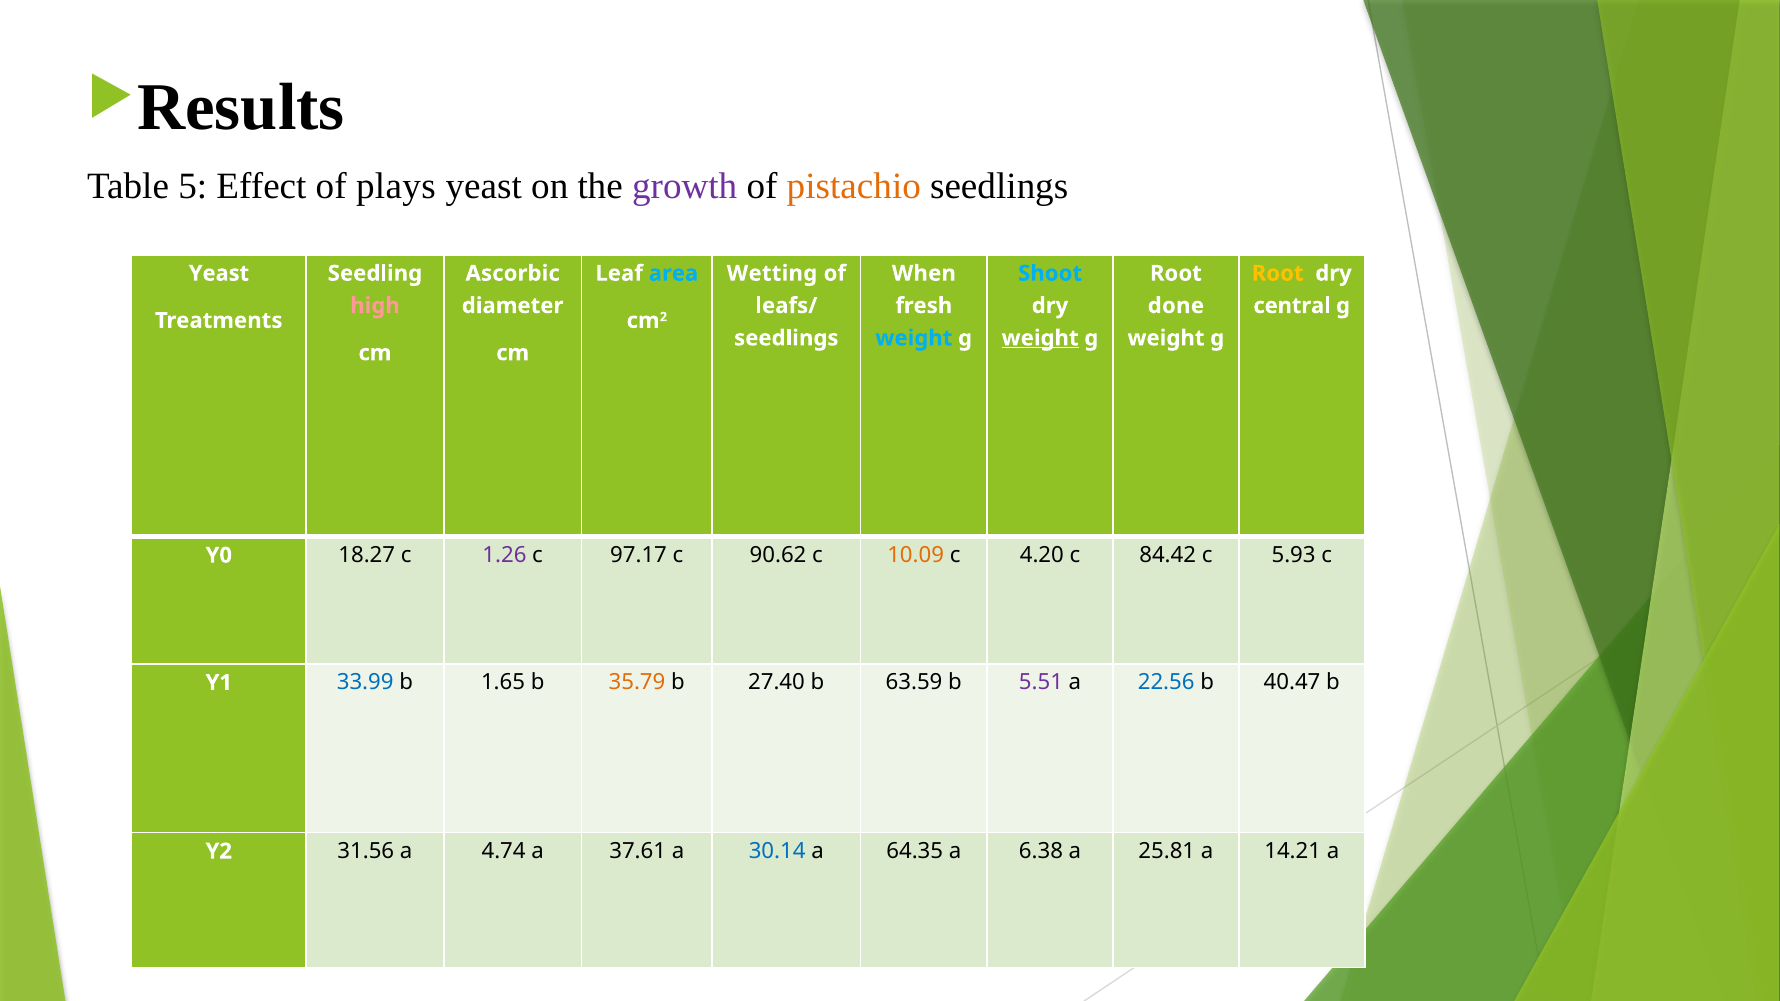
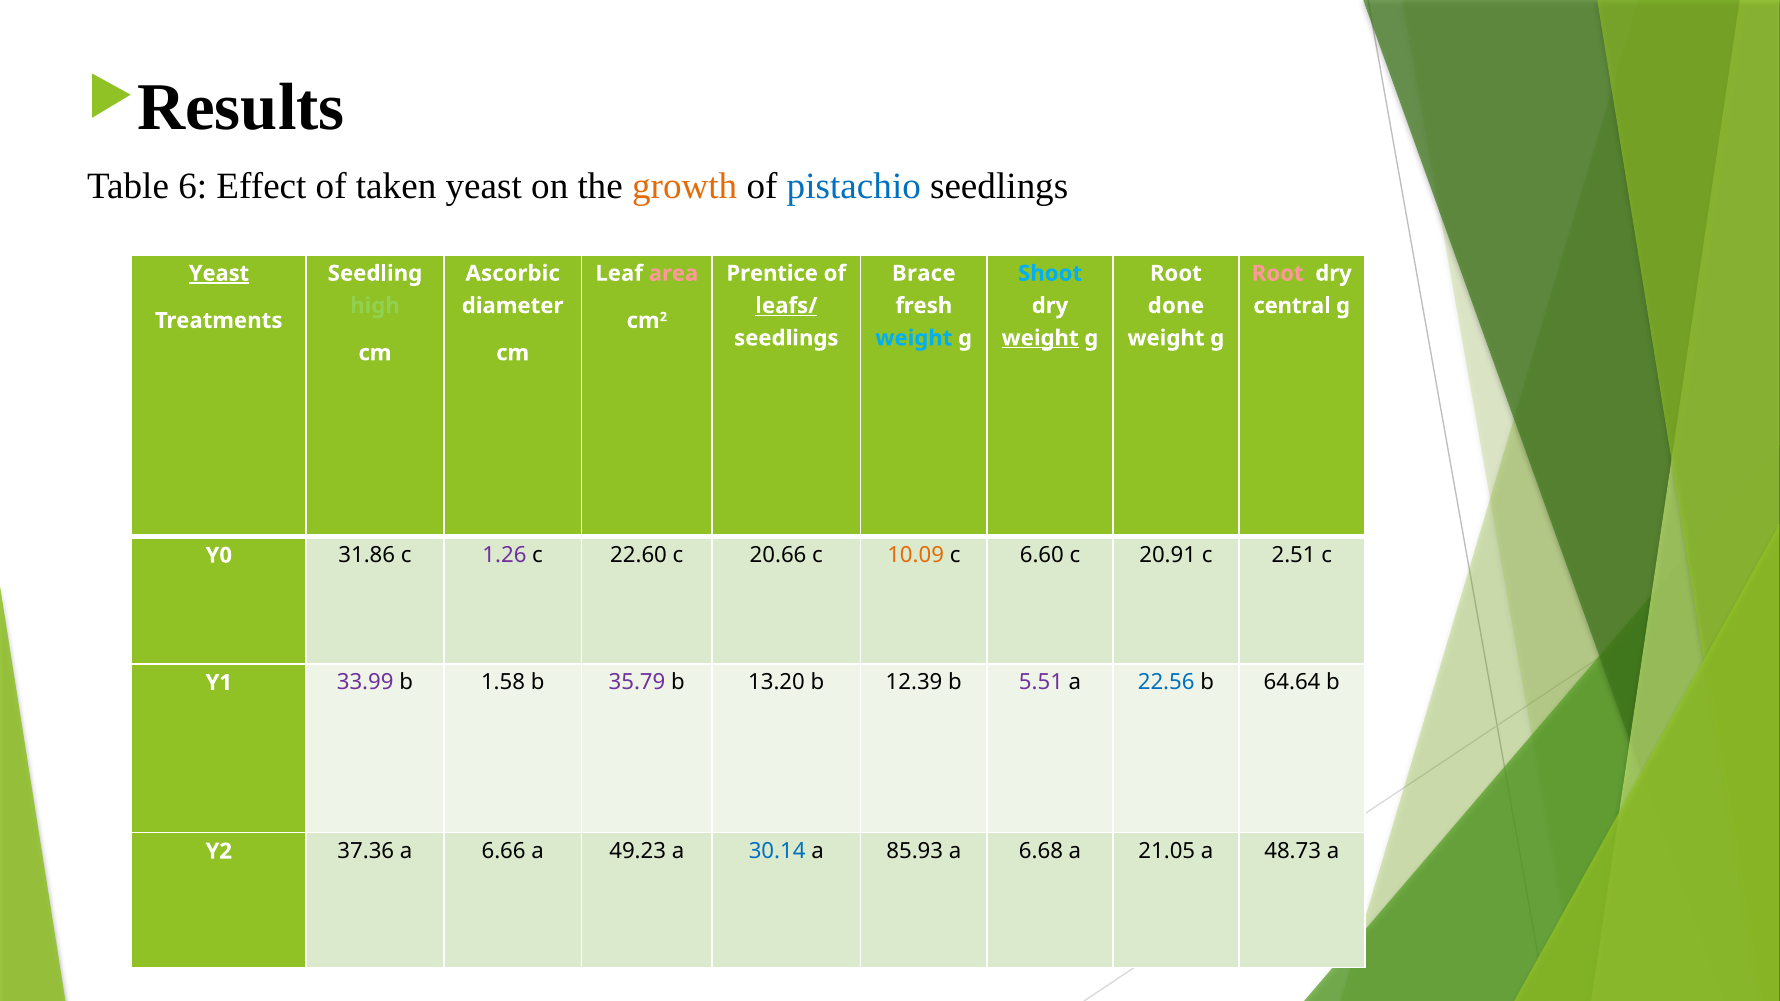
5: 5 -> 6 (193, 186)
plays: plays -> taken (396, 186)
growth colour: purple -> orange (685, 186)
pistachio colour: orange -> blue (854, 186)
Yeast underline: none -> present (219, 273)
area colour: light blue -> pink (673, 273)
Wetting: Wetting -> Prentice (772, 273)
When: When -> Brace (924, 273)
Root colour: yellow -> pink (1278, 273)
high colour: pink -> light green (375, 306)
leafs/ underline: none -> present (786, 306)
18.27: 18.27 -> 31.86 (367, 555)
97.17: 97.17 -> 22.60 (639, 555)
90.62: 90.62 -> 20.66 (778, 555)
4.20: 4.20 -> 6.60 (1042, 555)
84.42: 84.42 -> 20.91 (1168, 555)
5.93: 5.93 -> 2.51 (1294, 555)
33.99 colour: blue -> purple (365, 683)
1.65: 1.65 -> 1.58 (503, 683)
35.79 colour: orange -> purple (637, 683)
27.40: 27.40 -> 13.20 (777, 683)
63.59: 63.59 -> 12.39 (914, 683)
40.47: 40.47 -> 64.64 (1292, 683)
31.56: 31.56 -> 37.36 (366, 851)
4.74: 4.74 -> 6.66 (504, 851)
37.61: 37.61 -> 49.23 (638, 851)
64.35: 64.35 -> 85.93 (915, 851)
6.38: 6.38 -> 6.68 (1041, 851)
25.81: 25.81 -> 21.05 (1167, 851)
14.21: 14.21 -> 48.73 (1293, 851)
